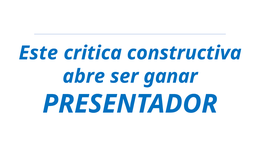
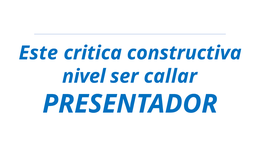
abre: abre -> nivel (84, 76)
ganar: ganar -> callar (170, 76)
